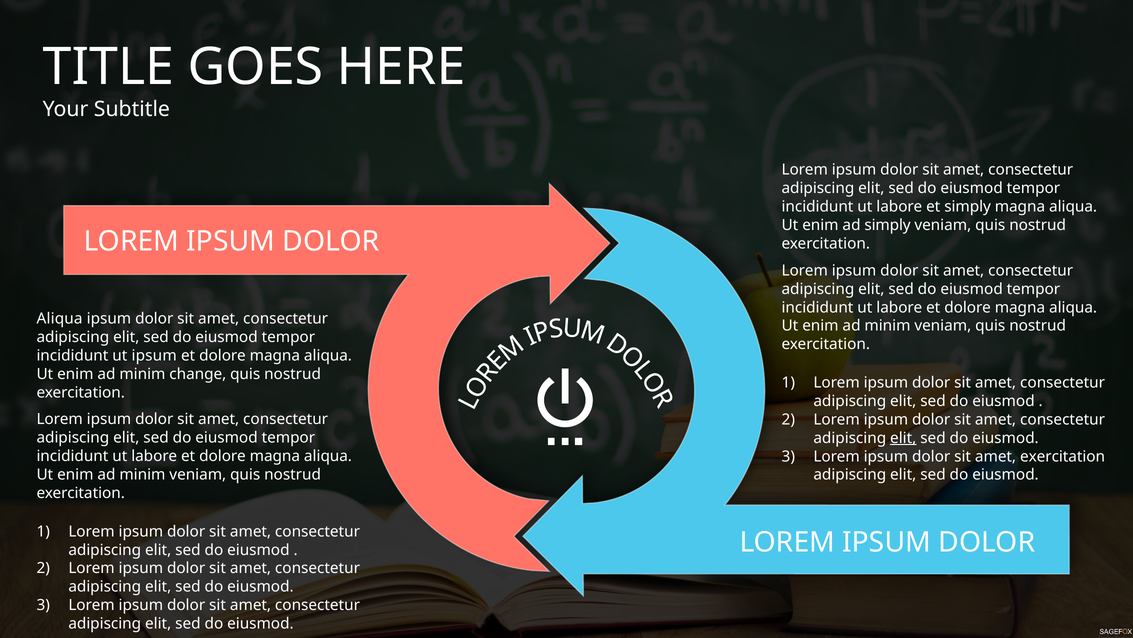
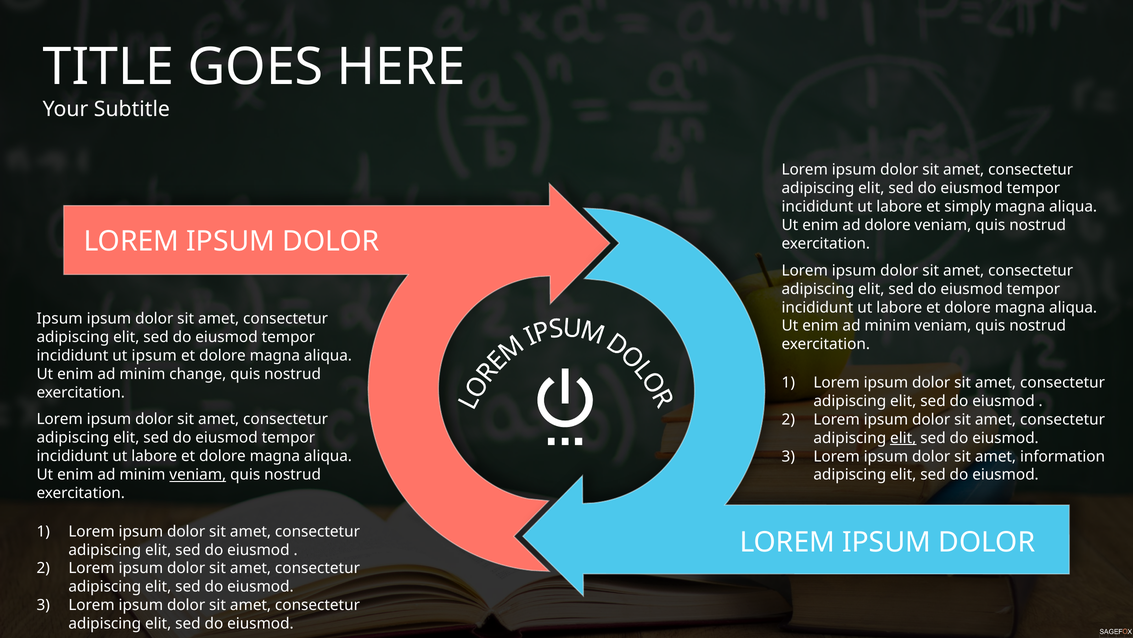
ad simply: simply -> dolore (888, 225)
Aliqua: Aliqua -> Ipsum (60, 318)
amet exercitation: exercitation -> information (1063, 456)
veniam underline: none -> present (198, 474)
